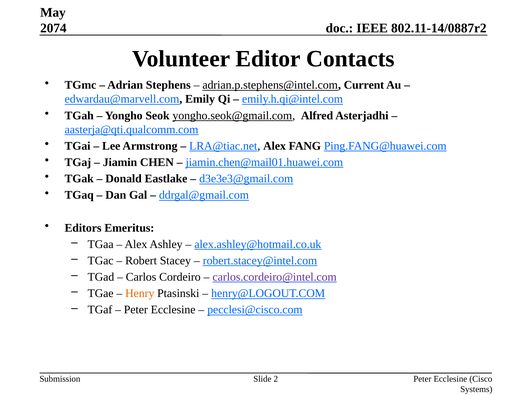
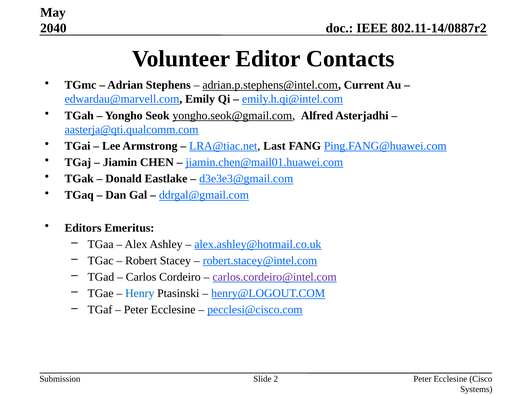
2074: 2074 -> 2040 (53, 28)
LRA@tiac.net Alex: Alex -> Last (274, 146)
Henry colour: orange -> blue (140, 294)
